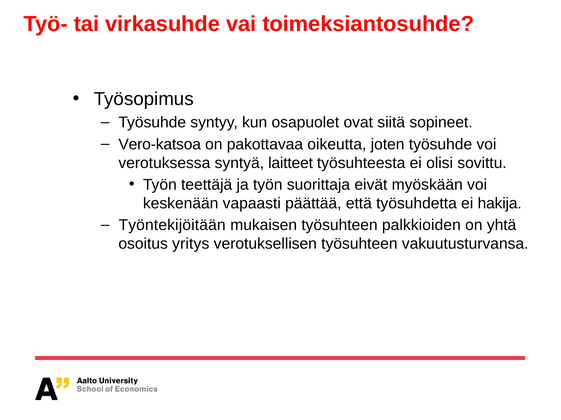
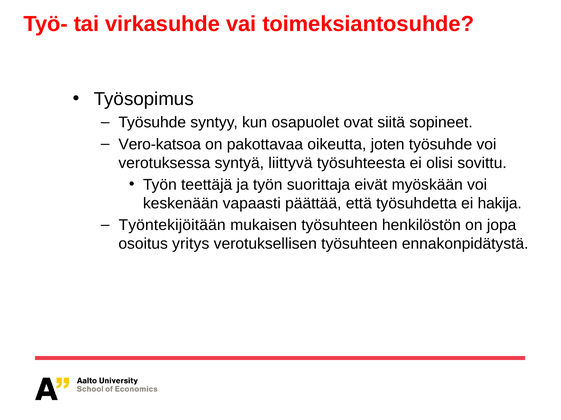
laitteet: laitteet -> liittyvä (290, 163)
palkkioiden: palkkioiden -> henkilöstön (421, 226)
yhtä: yhtä -> jopa (502, 226)
vakuutusturvansa: vakuutusturvansa -> ennakonpidätystä (465, 244)
